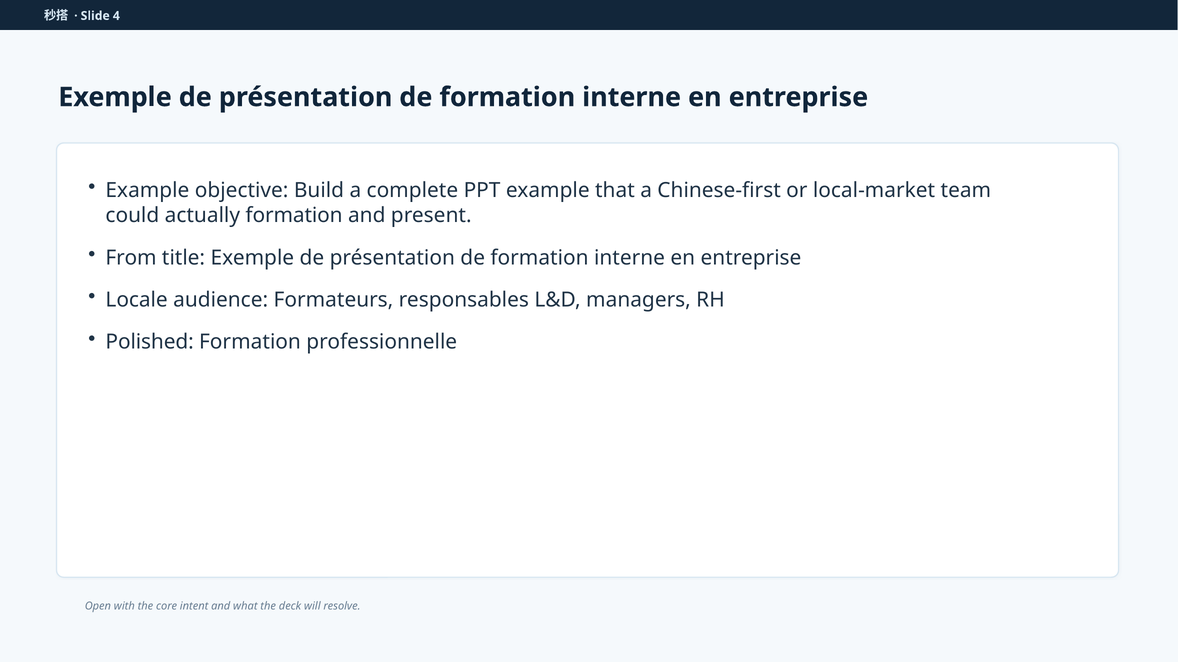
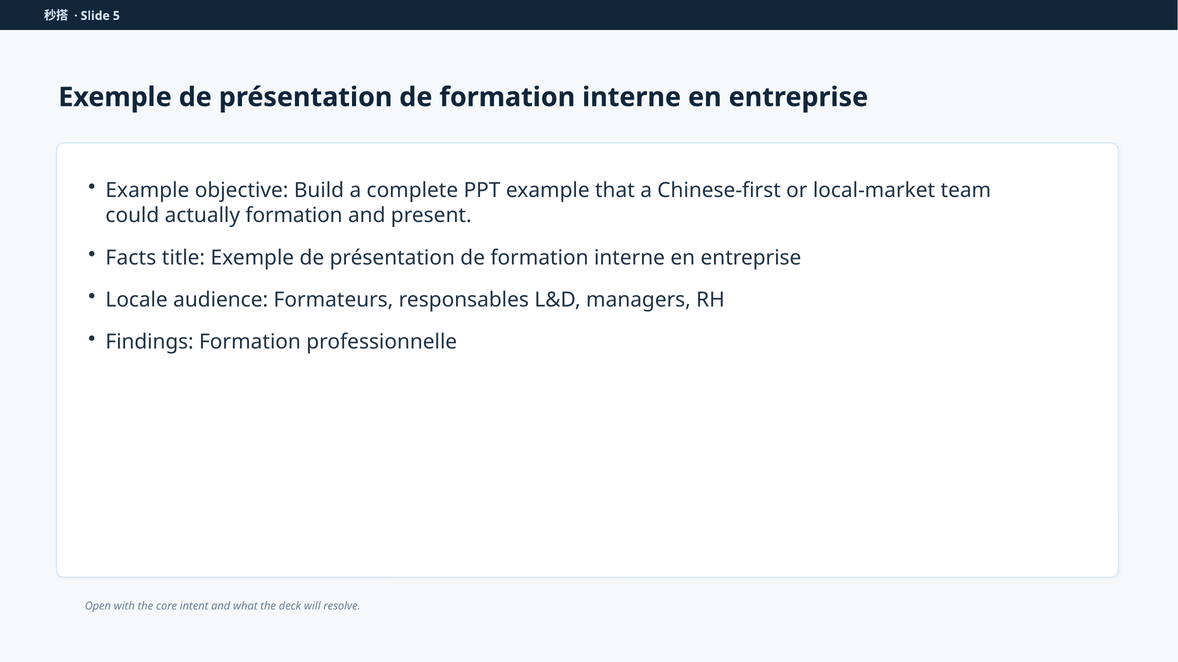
4: 4 -> 5 (116, 16)
From: From -> Facts (131, 258)
Polished: Polished -> Findings (150, 342)
